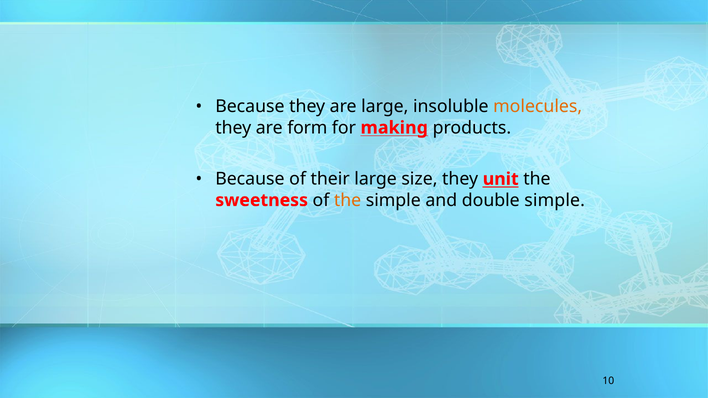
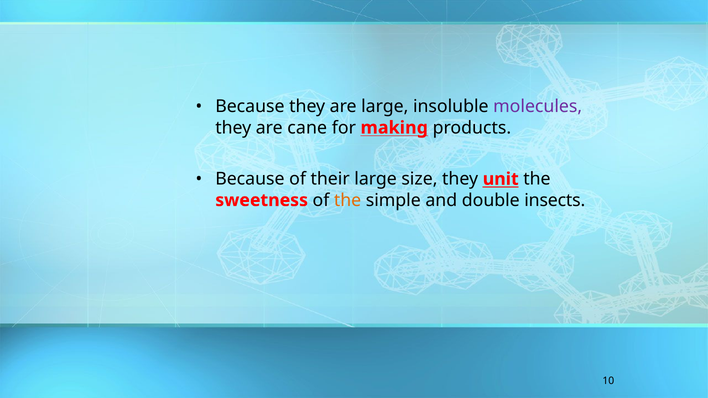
molecules colour: orange -> purple (538, 107)
form: form -> cane (307, 128)
double simple: simple -> insects (555, 200)
